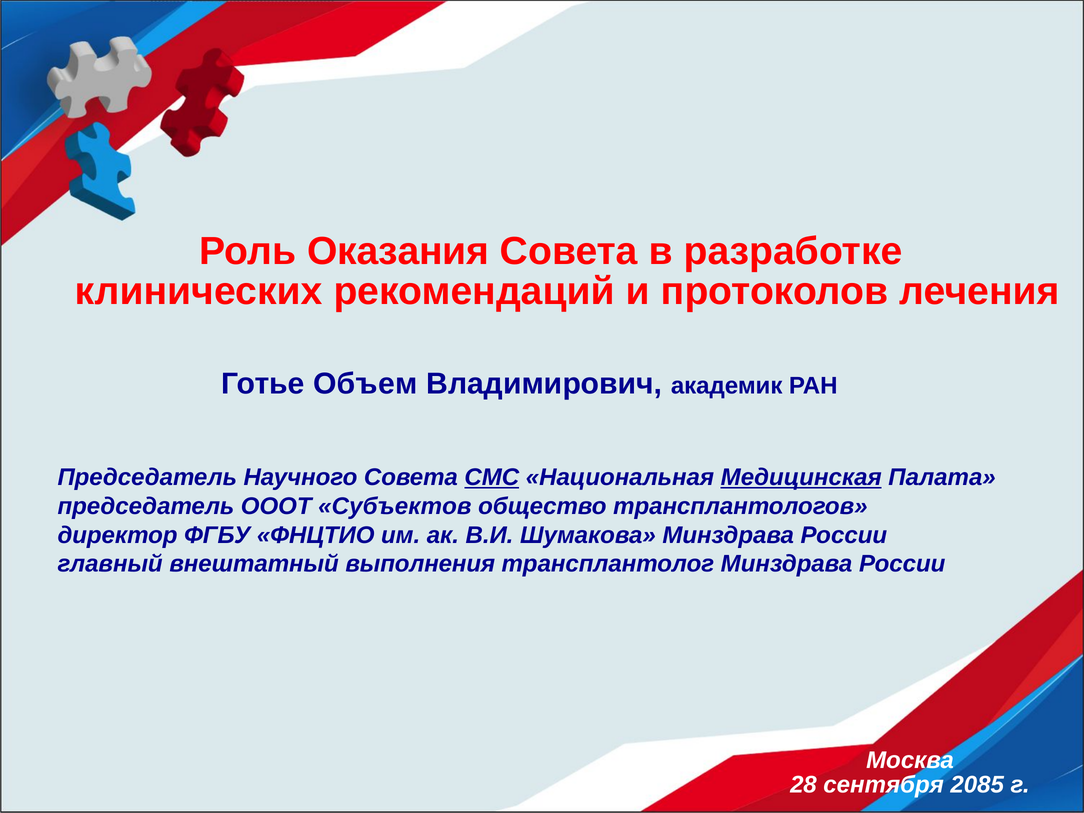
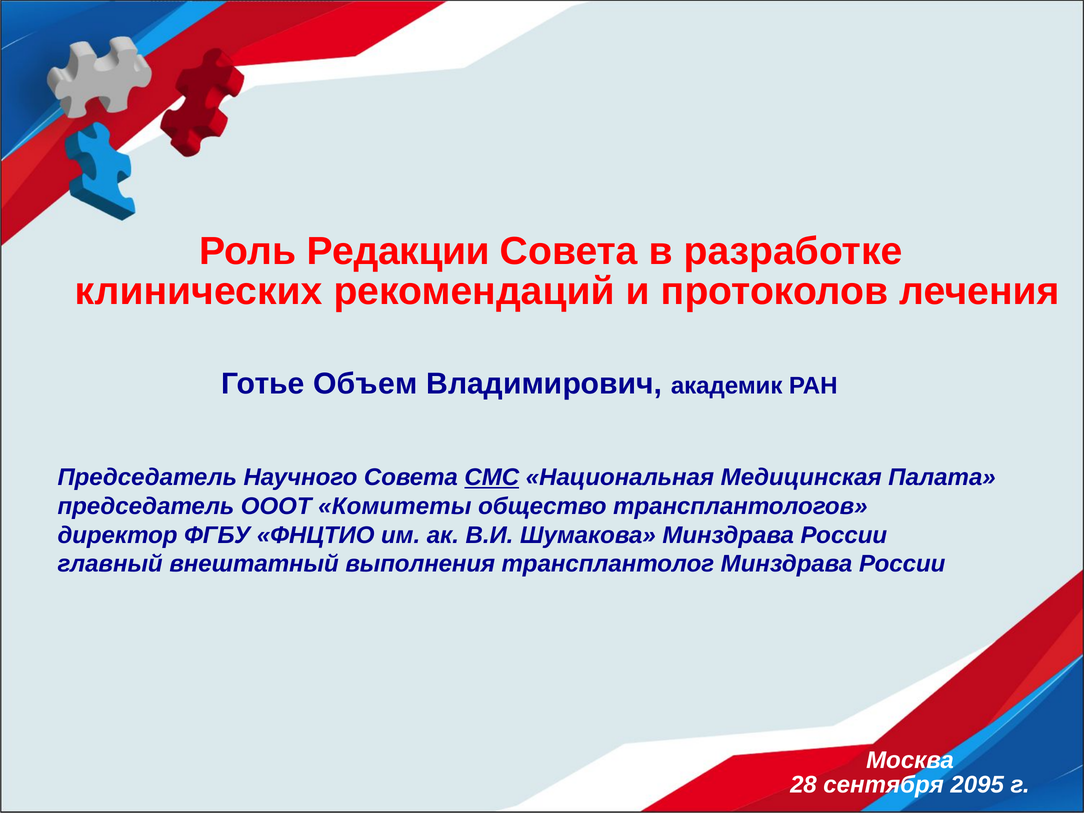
Оказания: Оказания -> Редакции (398, 252)
Медицинская underline: present -> none (801, 477)
Субъектов: Субъектов -> Комитеты (395, 506)
2085: 2085 -> 2095 (977, 785)
